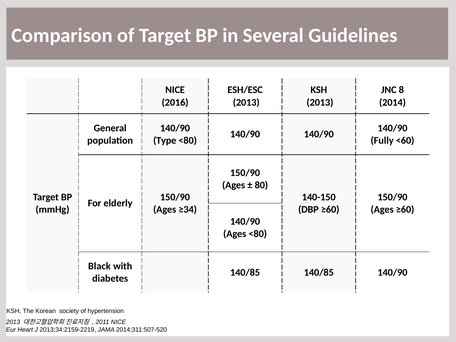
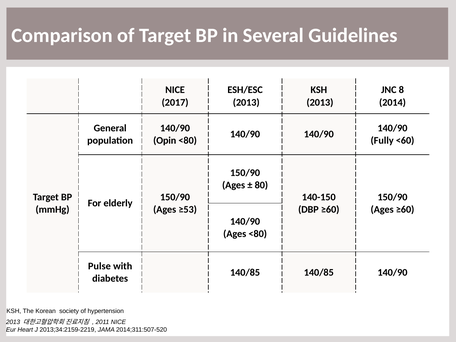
2016: 2016 -> 2017 (175, 102)
Type: Type -> Opin (165, 140)
≥34: ≥34 -> ≥53 (188, 210)
Black: Black -> Pulse (99, 266)
